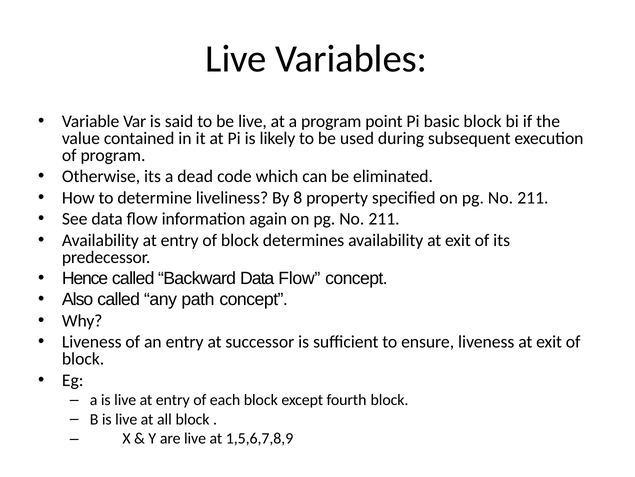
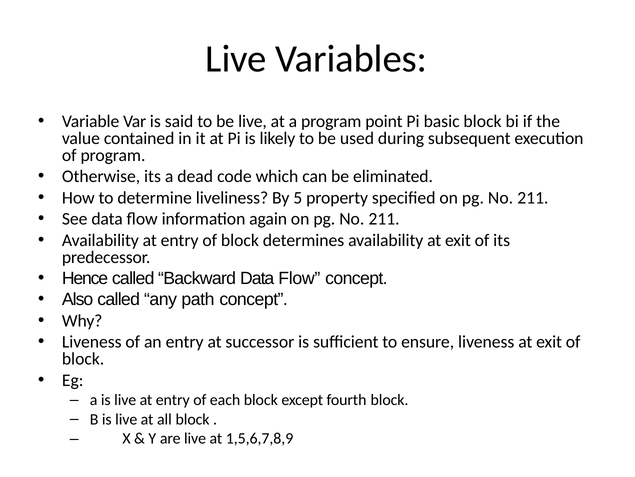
8: 8 -> 5 (298, 197)
